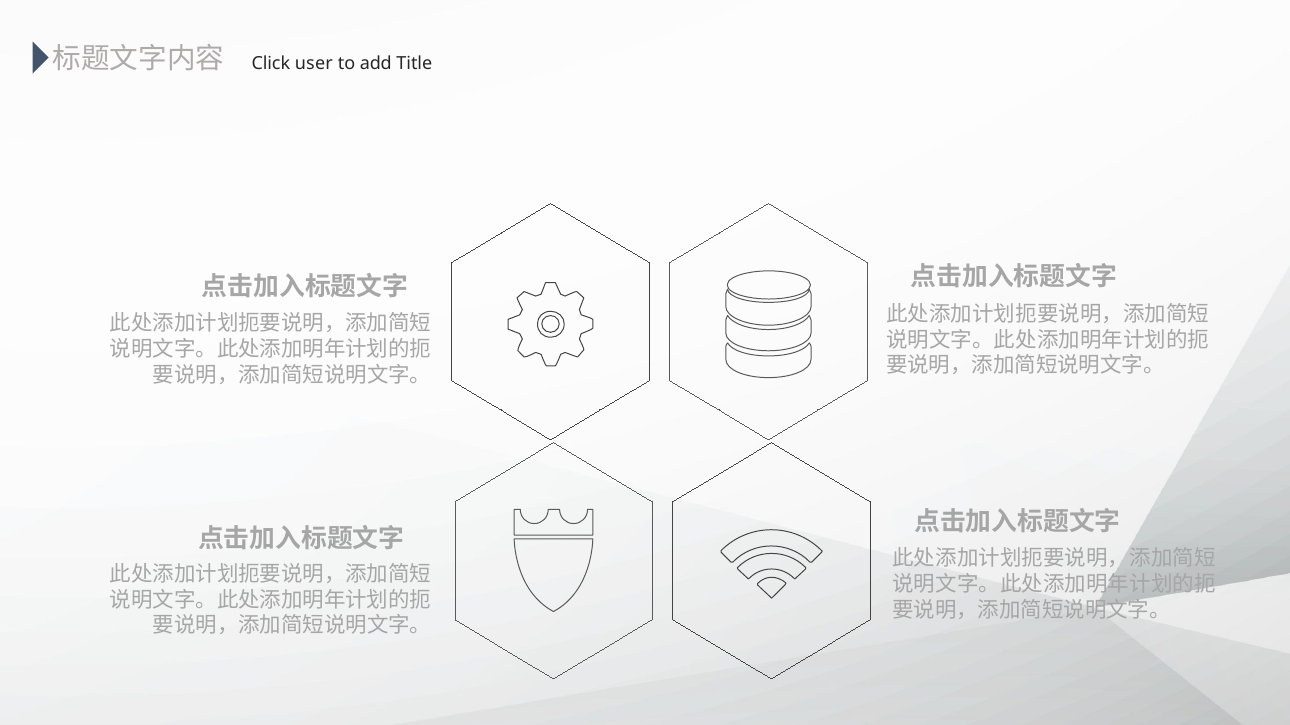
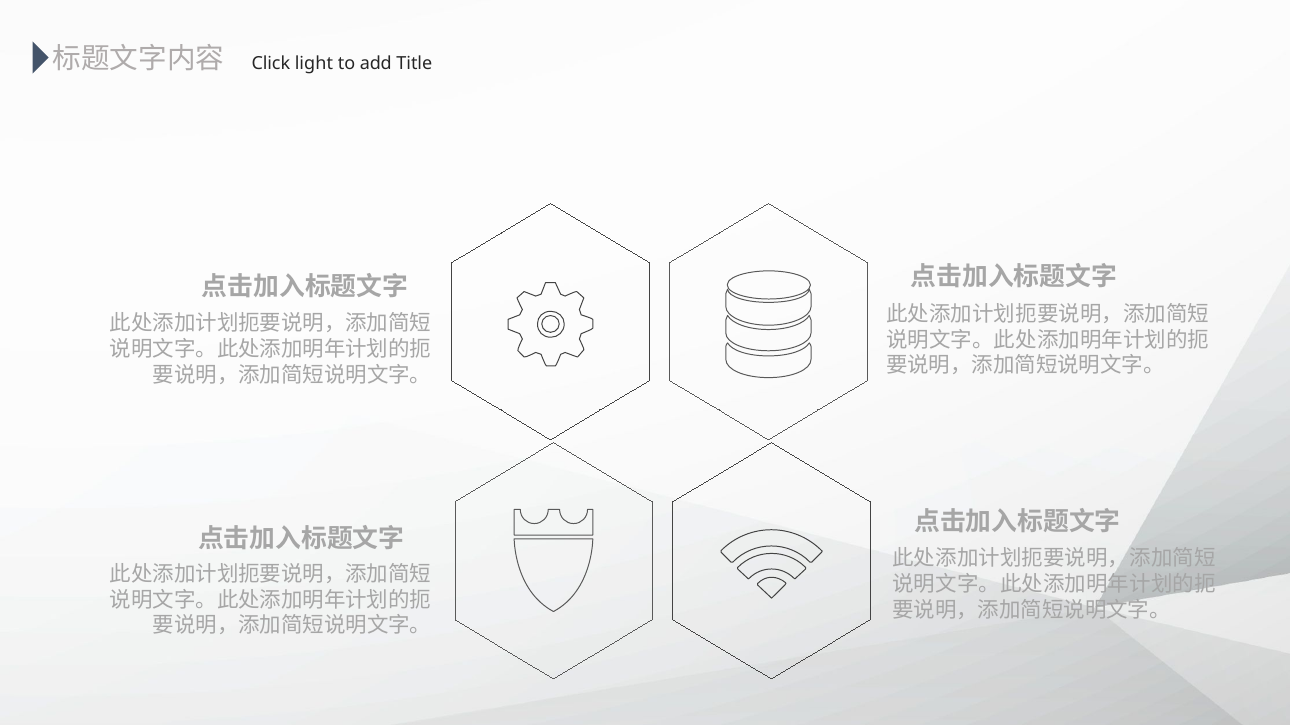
user: user -> light (314, 64)
